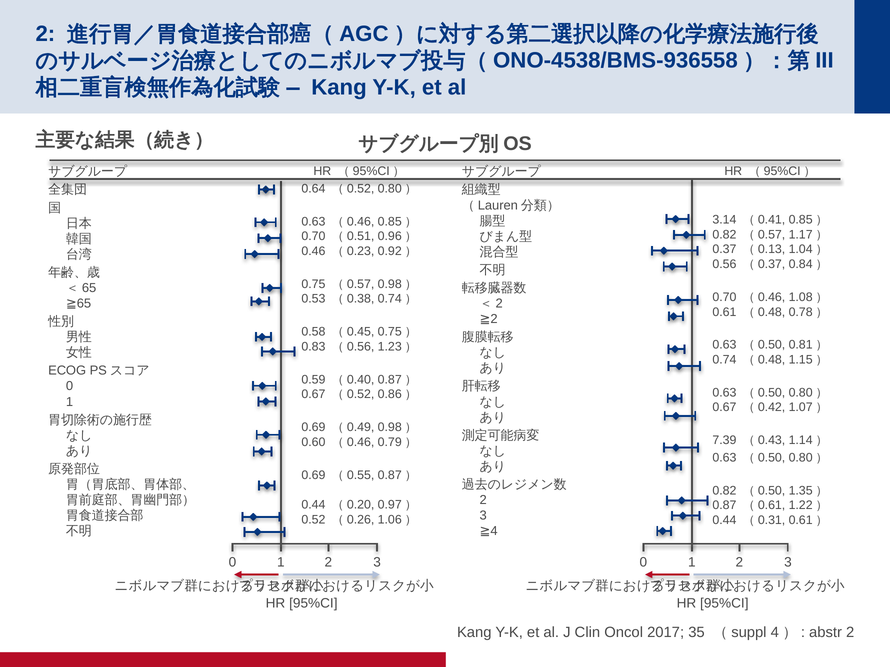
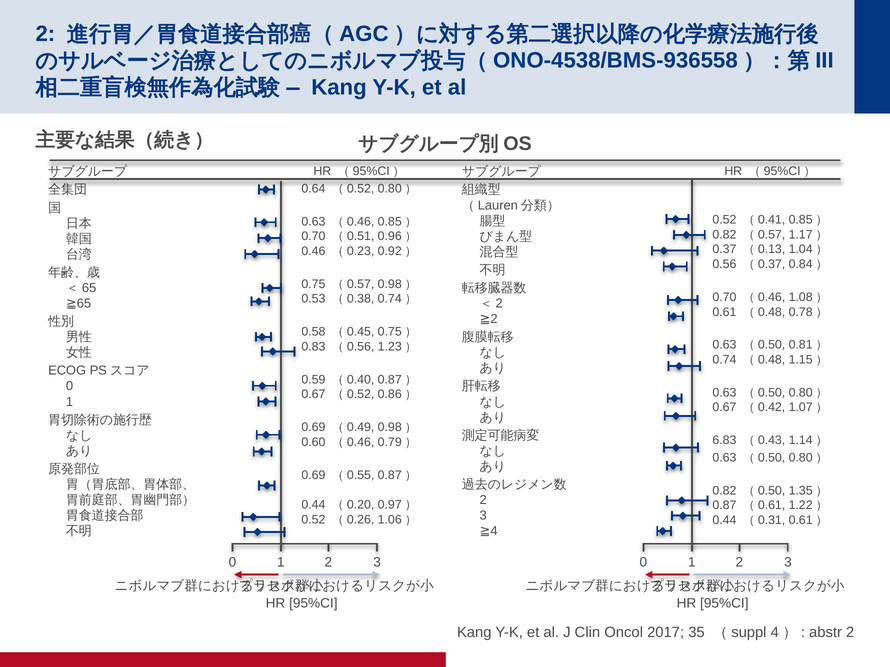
3.14: 3.14 -> 0.52 (724, 220)
7.39: 7.39 -> 6.83 (724, 441)
